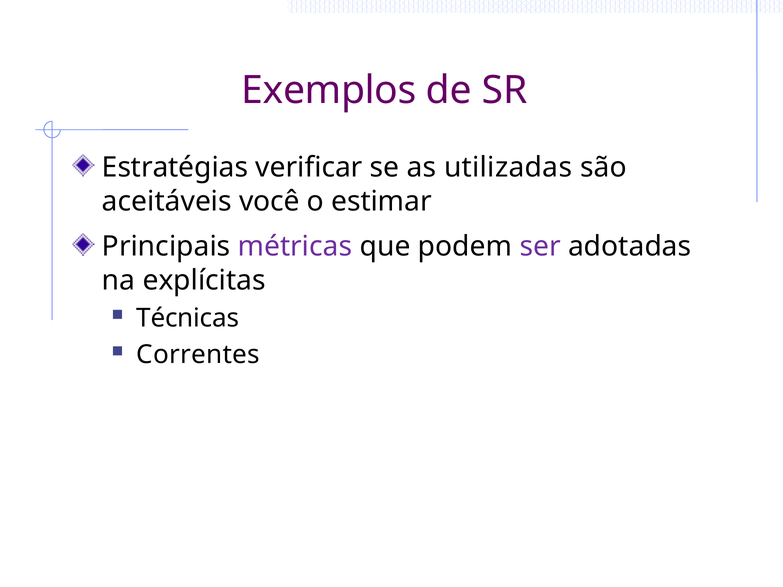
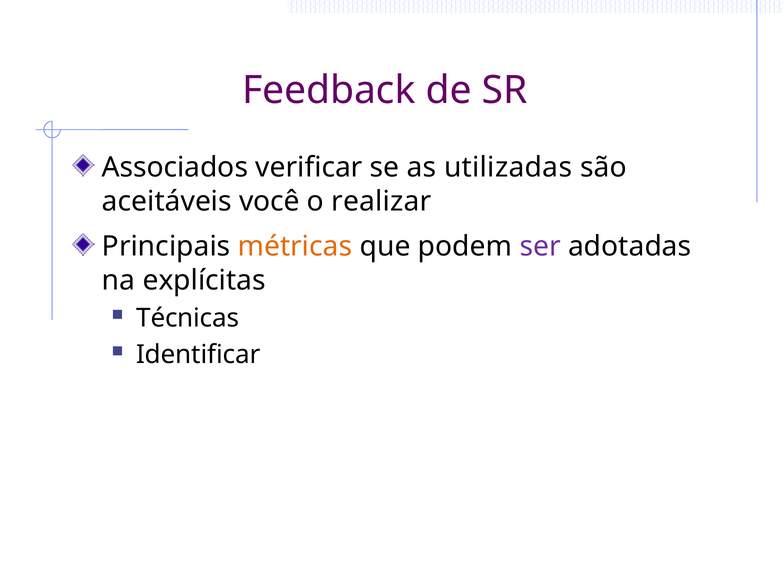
Exemplos: Exemplos -> Feedback (329, 90)
Estratégias: Estratégias -> Associados (175, 168)
estimar: estimar -> realizar (381, 202)
métricas colour: purple -> orange (295, 247)
Correntes: Correntes -> Identificar (198, 355)
